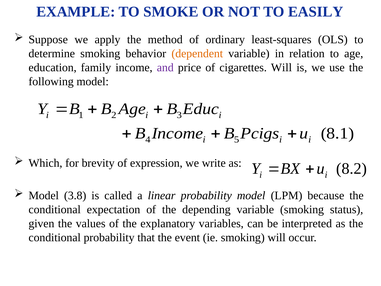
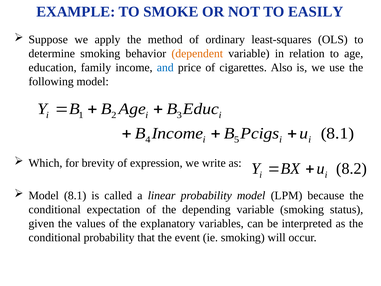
and colour: purple -> blue (165, 67)
cigarettes Will: Will -> Also (282, 67)
Model 3.8: 3.8 -> 8.1 (75, 195)
